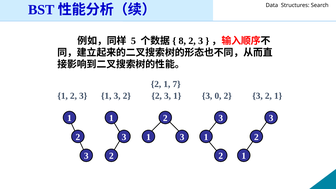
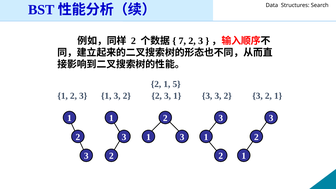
5: 5 -> 2 (133, 41)
8: 8 -> 7 (182, 41)
7: 7 -> 5 (177, 84)
3 0: 0 -> 3 (218, 96)
